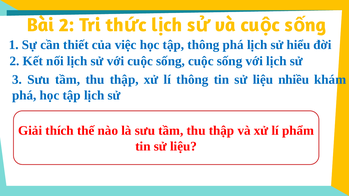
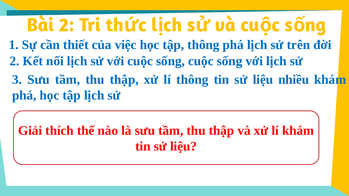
hiểu: hiểu -> trên (298, 45)
lí phẩm: phẩm -> khám (298, 131)
